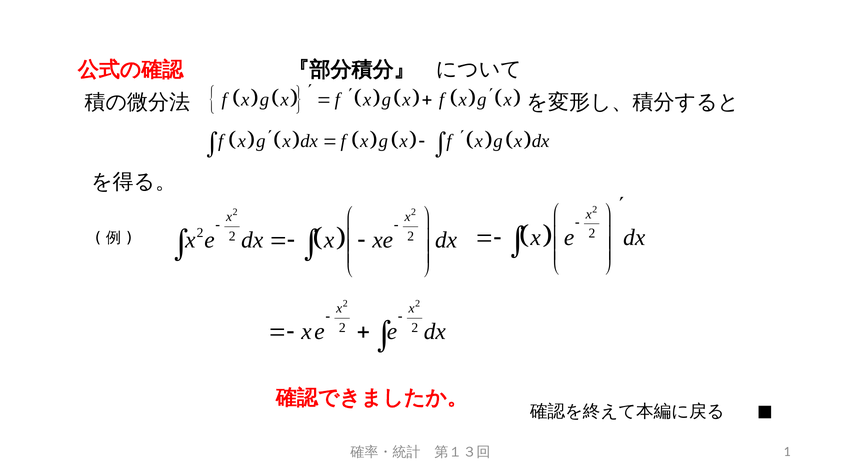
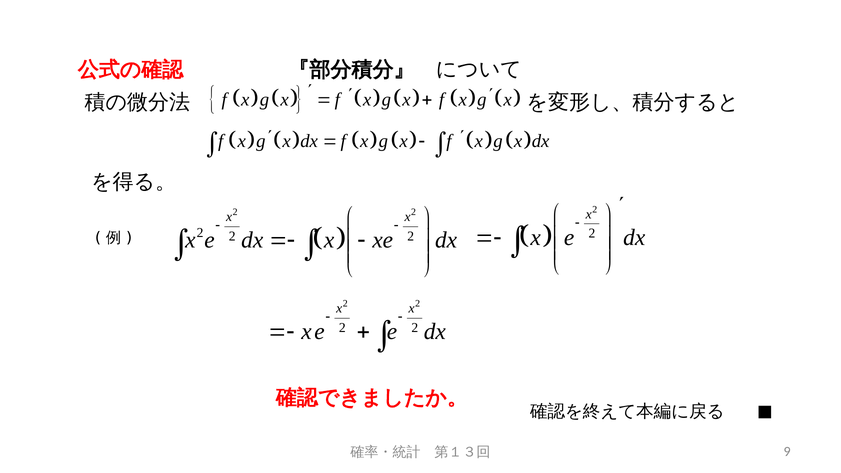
1: 1 -> 9 (787, 452)
